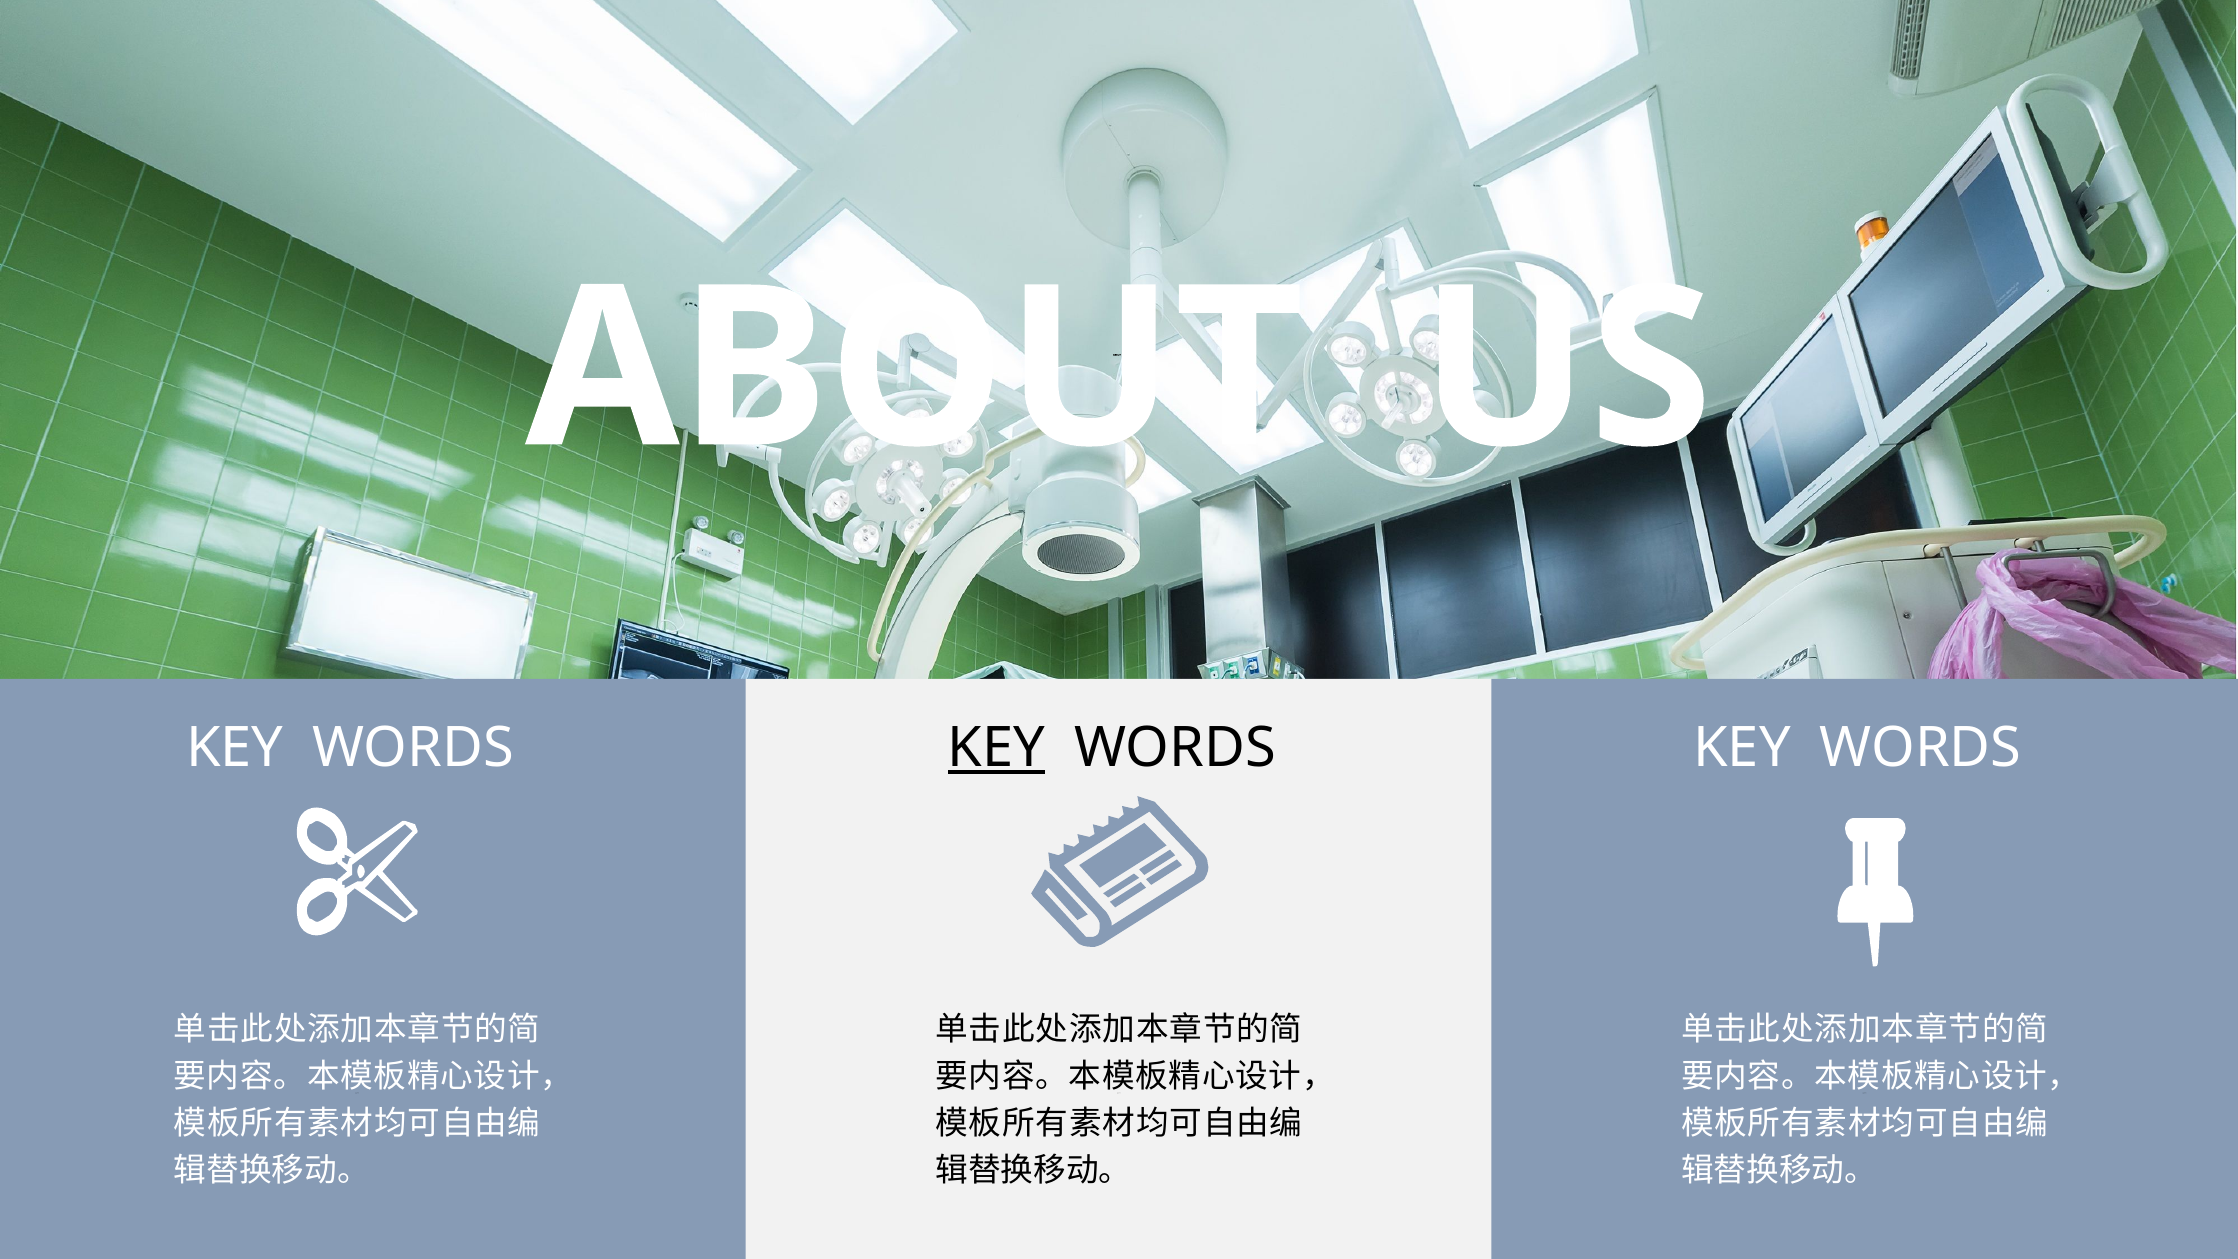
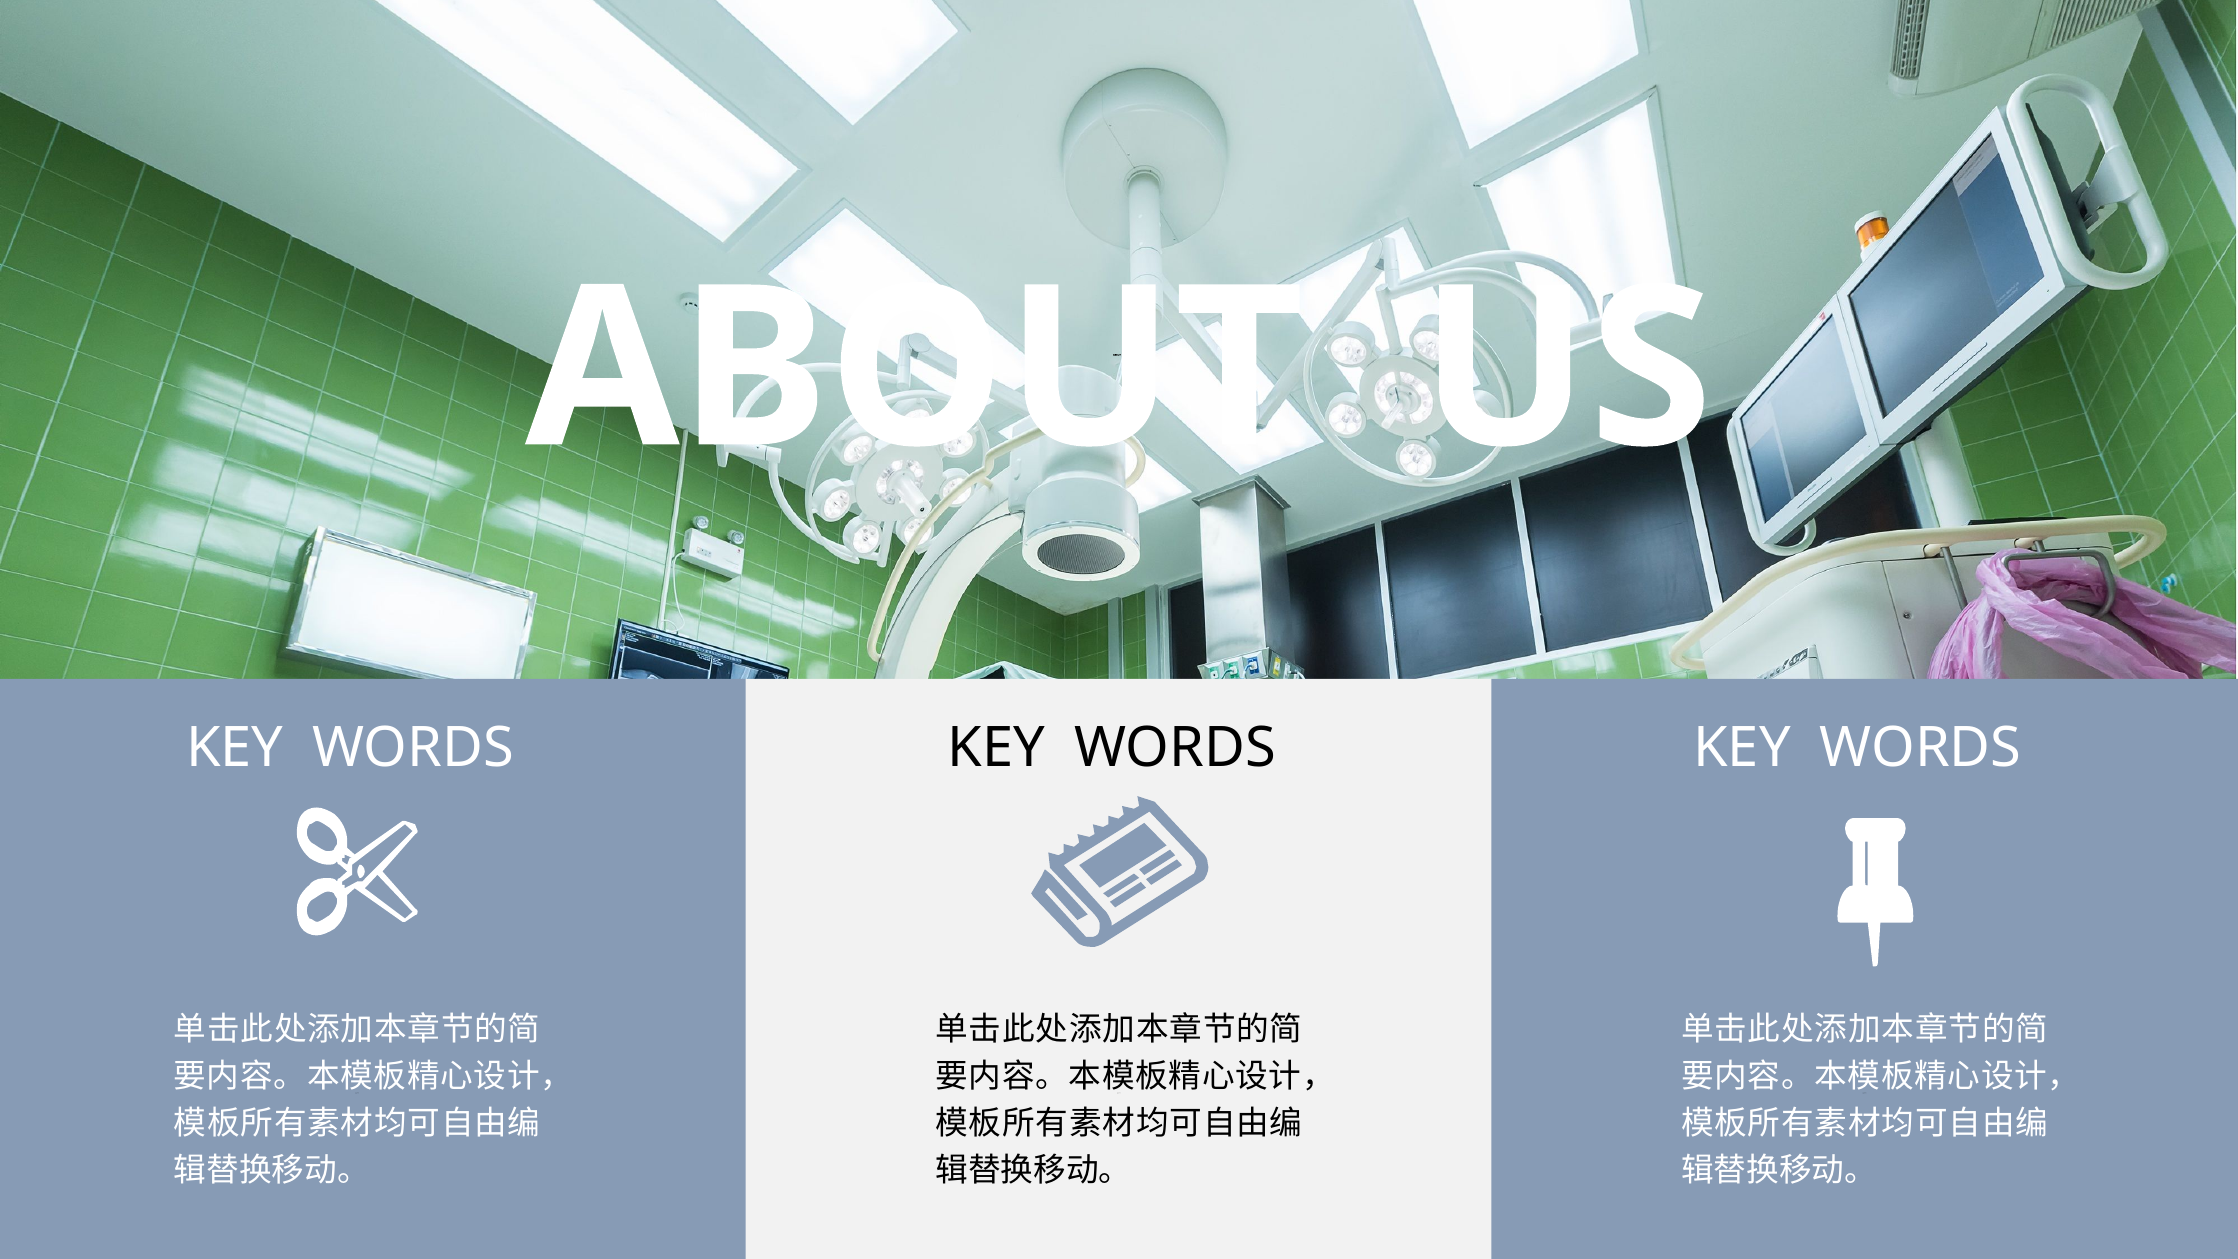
KEY underline: present -> none (997, 748)
